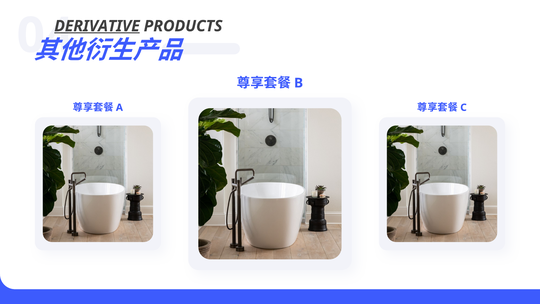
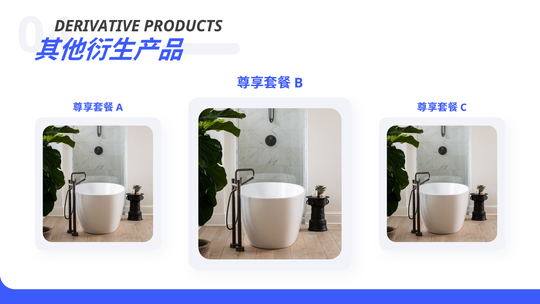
DERIVATIVE underline: present -> none (97, 26)
